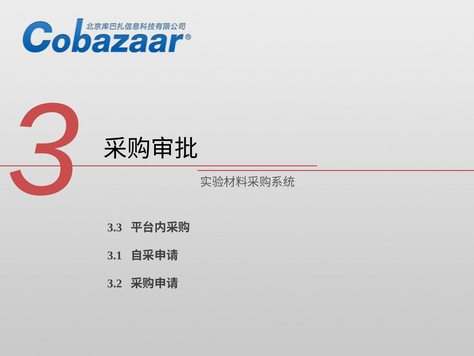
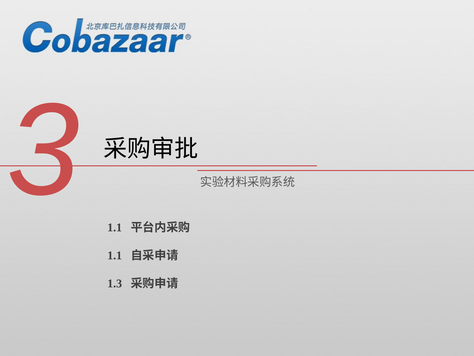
3.3: 3.3 -> 1.1 (115, 227)
3.1: 3.1 -> 1.1 (115, 255)
3.2: 3.2 -> 1.3 (115, 283)
